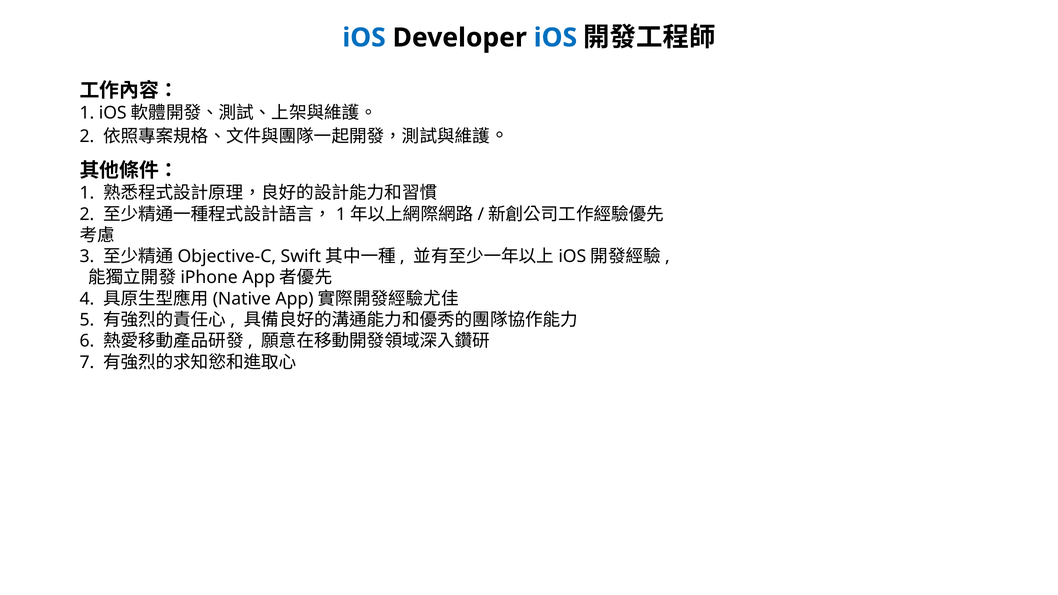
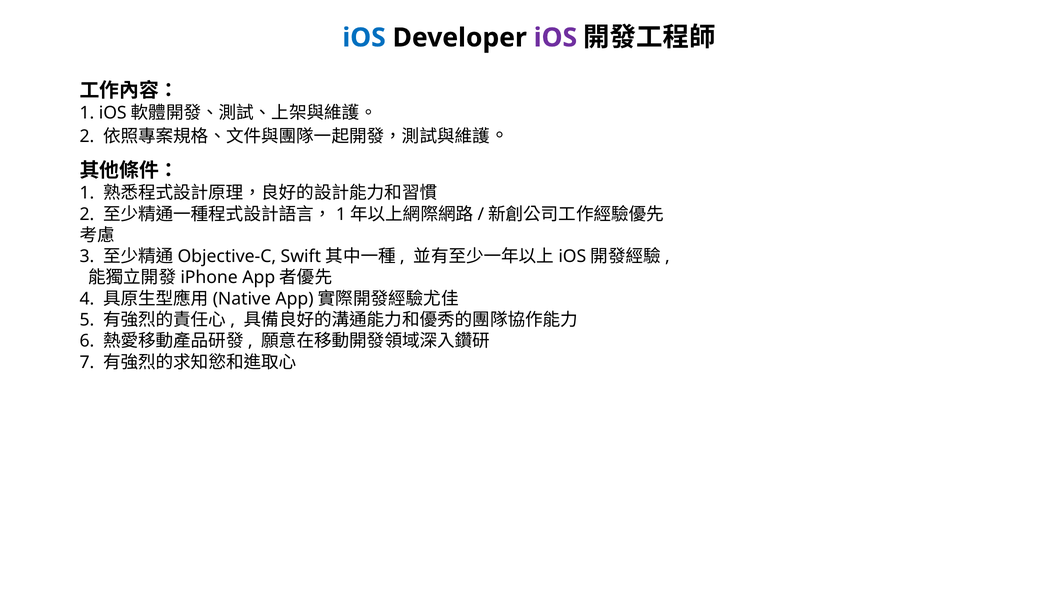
iOS colour: blue -> purple (555, 38)
